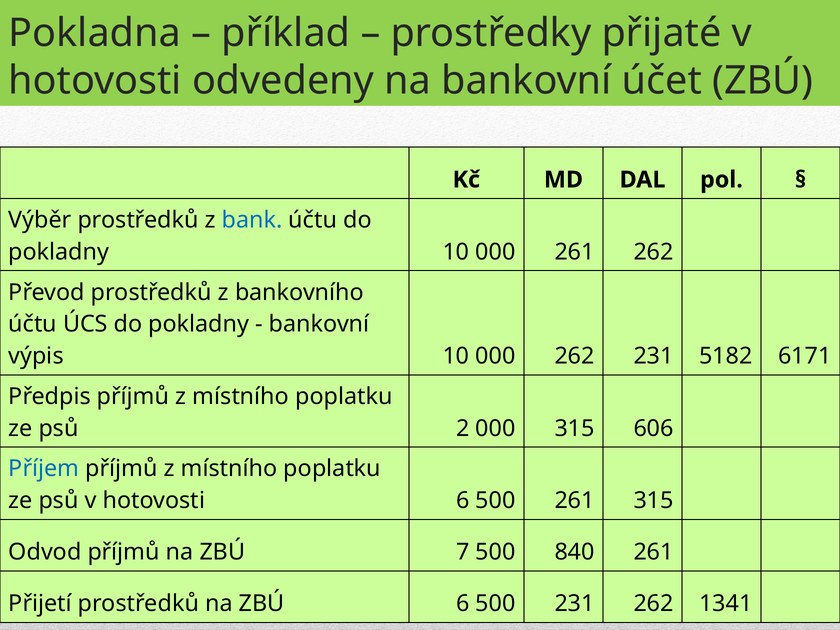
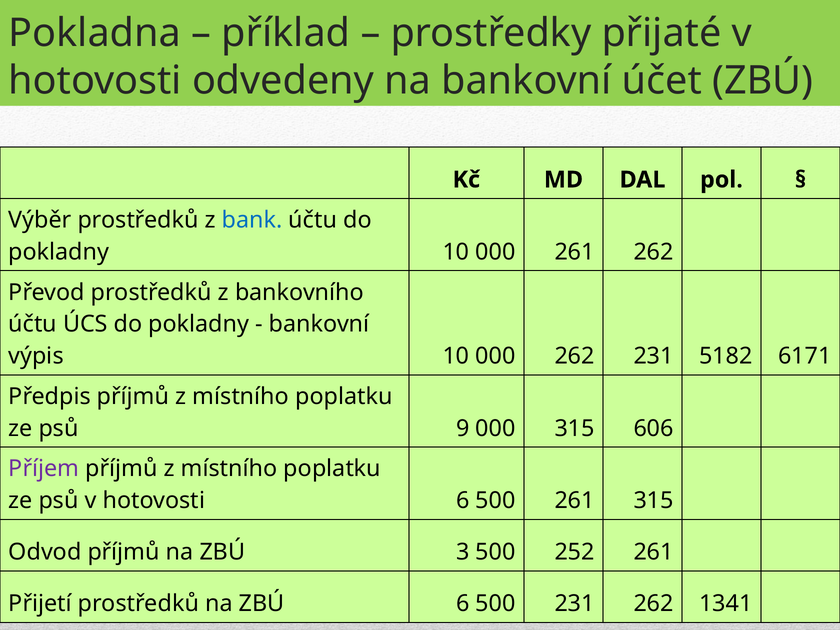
2: 2 -> 9 (463, 428)
Příjem colour: blue -> purple (44, 469)
7: 7 -> 3 (463, 552)
840: 840 -> 252 (575, 552)
